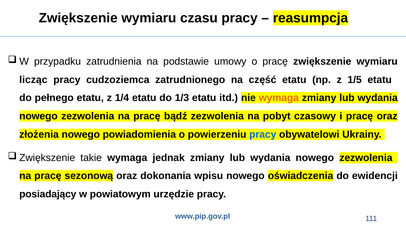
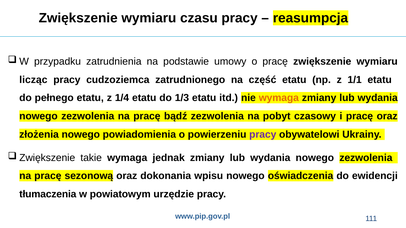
1/5: 1/5 -> 1/1 (355, 80)
pracy colour: blue -> purple (263, 135)
posiadający: posiadający -> tłumaczenia (48, 195)
